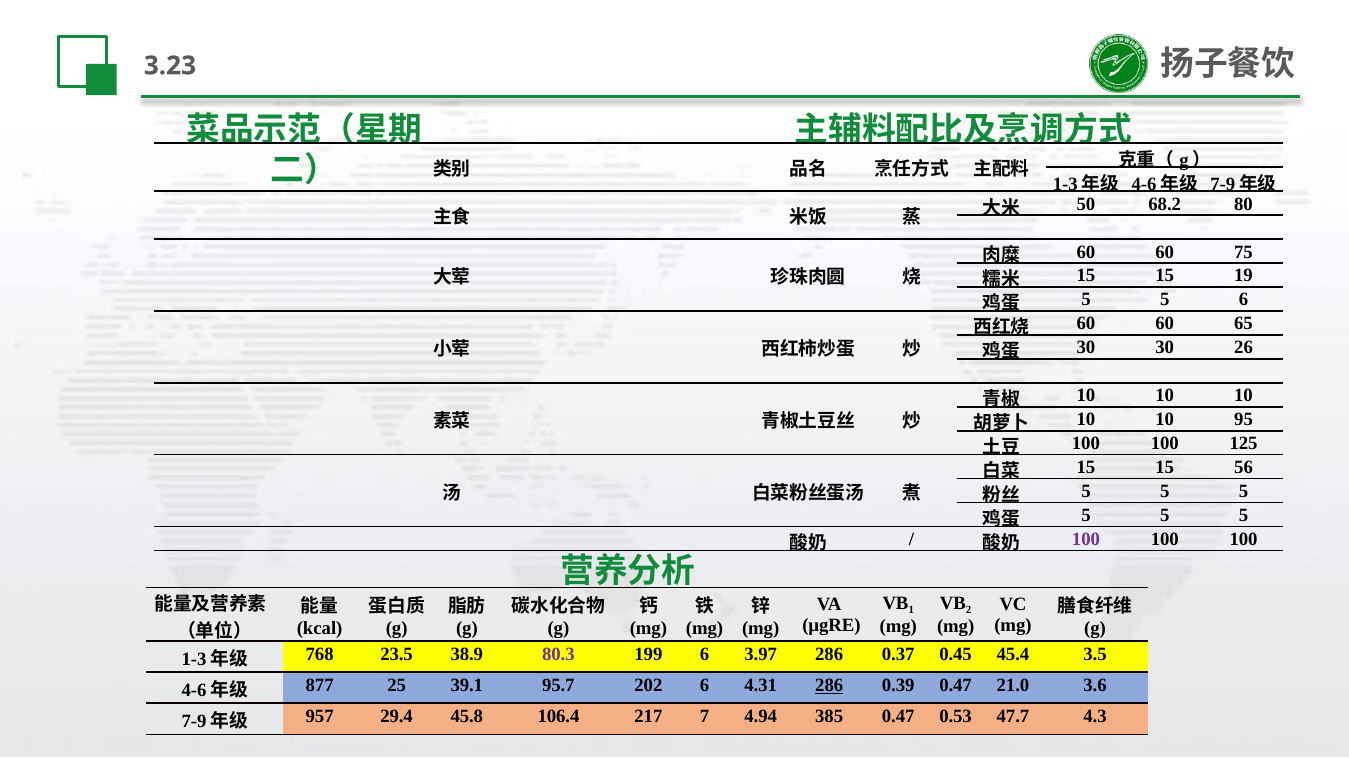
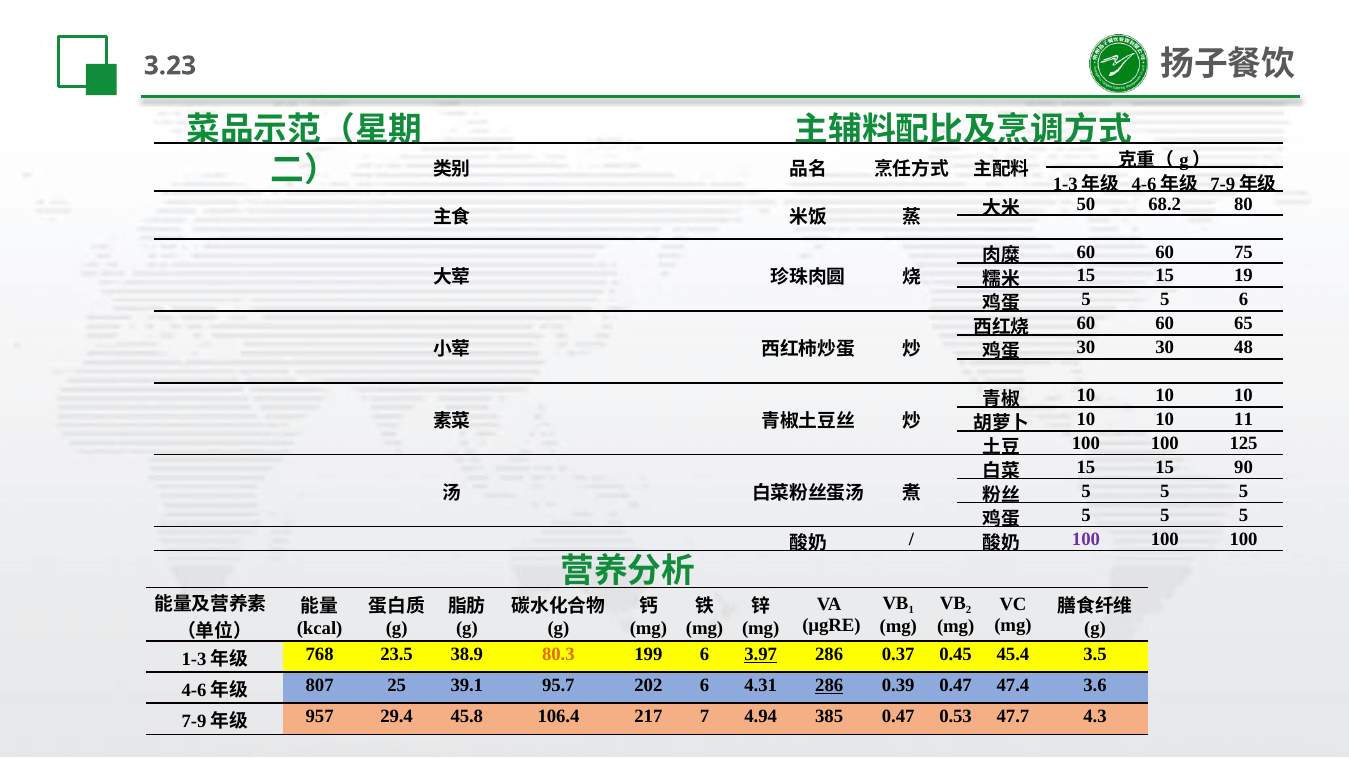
26: 26 -> 48 (1244, 348)
95: 95 -> 11 (1244, 419)
56: 56 -> 90 (1244, 467)
80.3 colour: purple -> orange (558, 654)
3.97 underline: none -> present (761, 654)
877: 877 -> 807 (320, 685)
21.0: 21.0 -> 47.4 (1013, 685)
